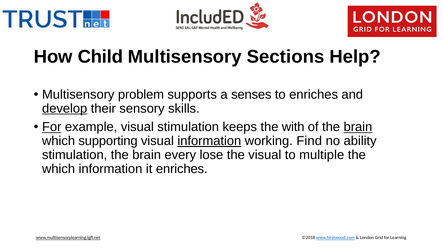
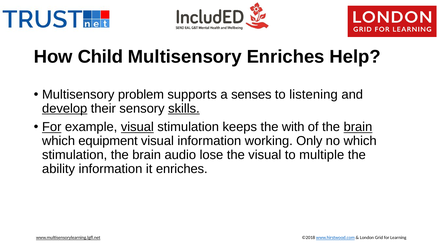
Multisensory Sections: Sections -> Enriches (286, 57)
to enriches: enriches -> listening (314, 95)
skills underline: none -> present (184, 109)
visual underline: none -> present (137, 127)
supporting: supporting -> equipment (108, 141)
information underline: present -> none (209, 141)
Find: Find -> Only (309, 141)
no ability: ability -> which (360, 141)
every: every -> audio (180, 155)
which: which -> ability (59, 169)
